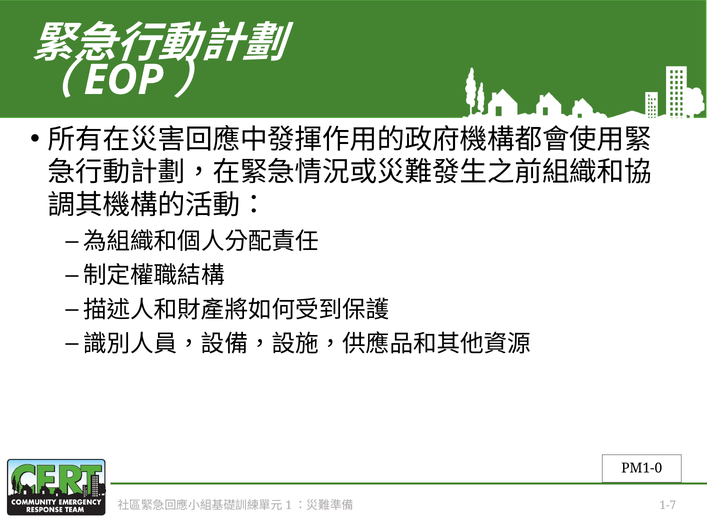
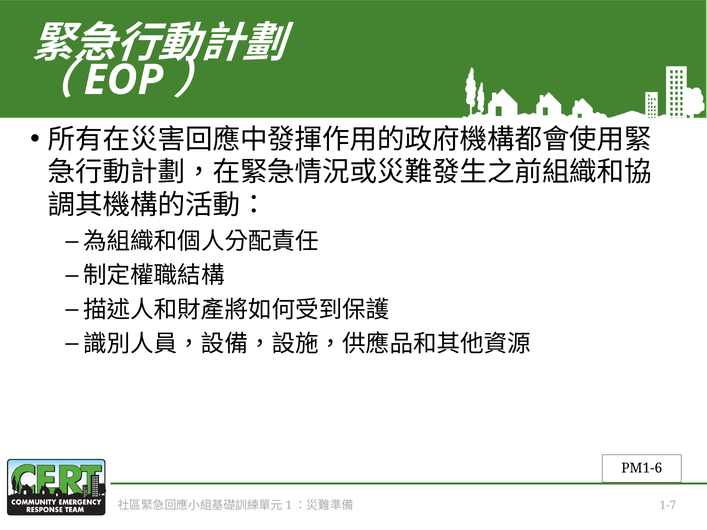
PM1-0: PM1-0 -> PM1-6 (642, 468)
